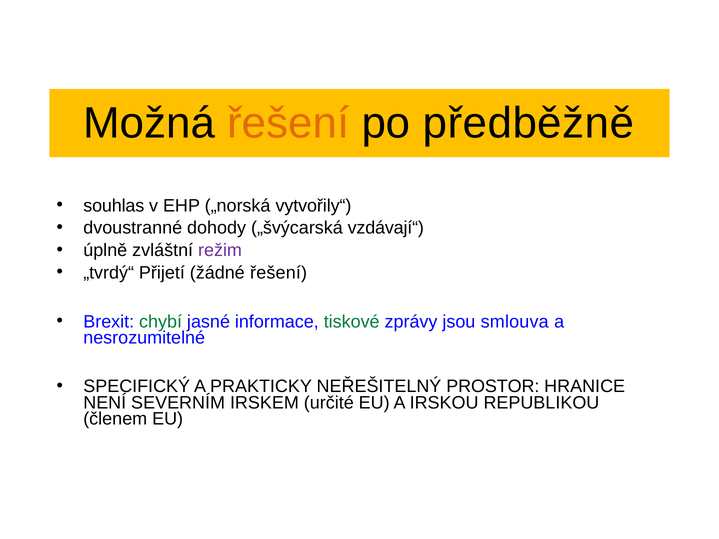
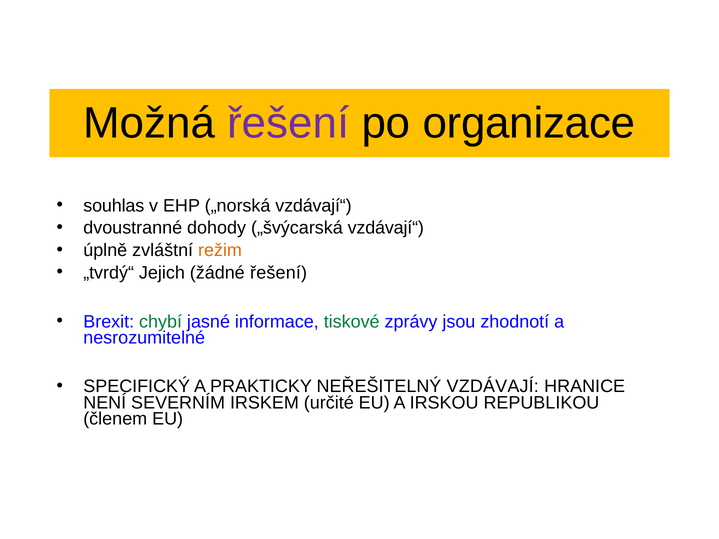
řešení colour: orange -> purple (288, 123)
předběžně: předběžně -> organizace (529, 123)
„norská vytvořily“: vytvořily“ -> vzdávají“ (314, 206)
režim colour: purple -> orange (220, 251)
Přijetí: Přijetí -> Jejich (162, 273)
smlouva: smlouva -> zhodnotí (515, 322)
PROSTOR: PROSTOR -> VZDÁVAJÍ (493, 387)
